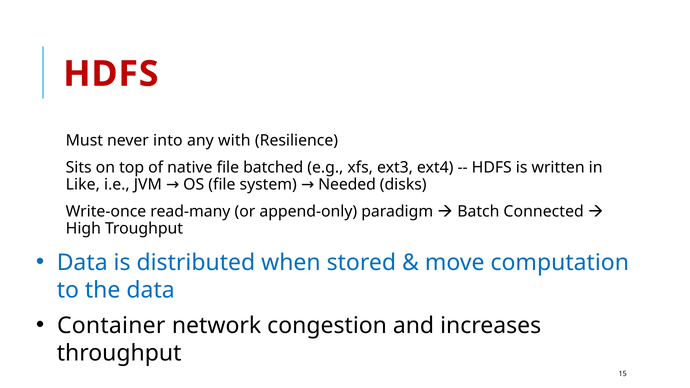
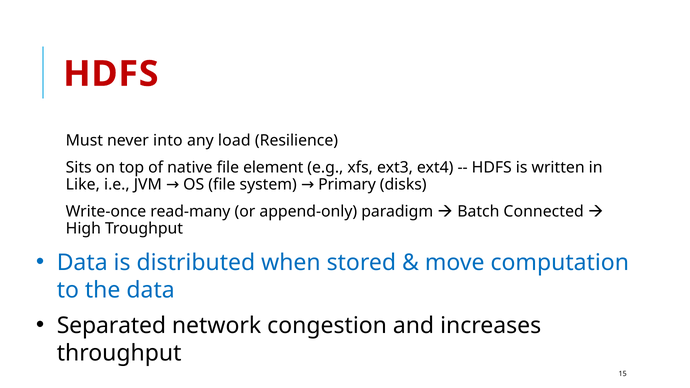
with: with -> load (234, 140)
batched: batched -> element (273, 168)
Needed: Needed -> Primary (347, 185)
Container: Container -> Separated (111, 326)
